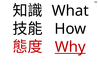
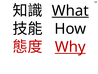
What underline: none -> present (70, 11)
